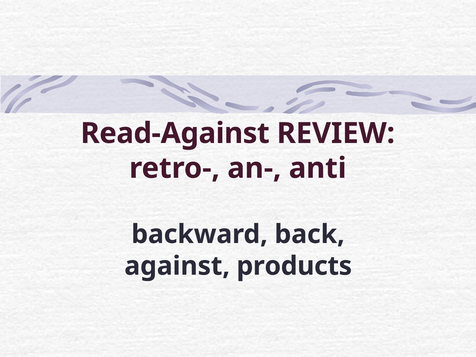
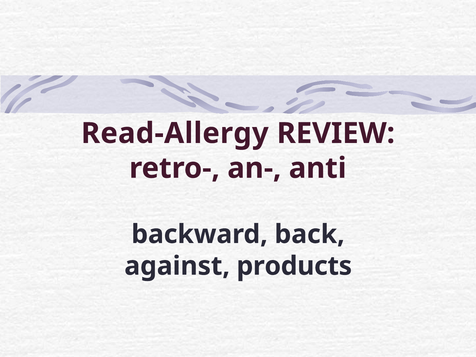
Read-Against: Read-Against -> Read-Allergy (175, 133)
